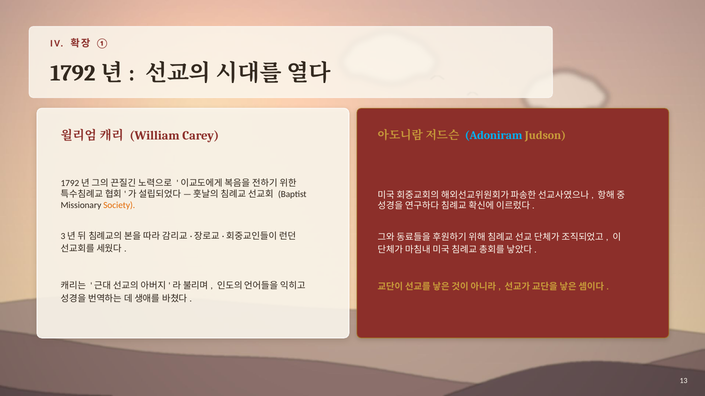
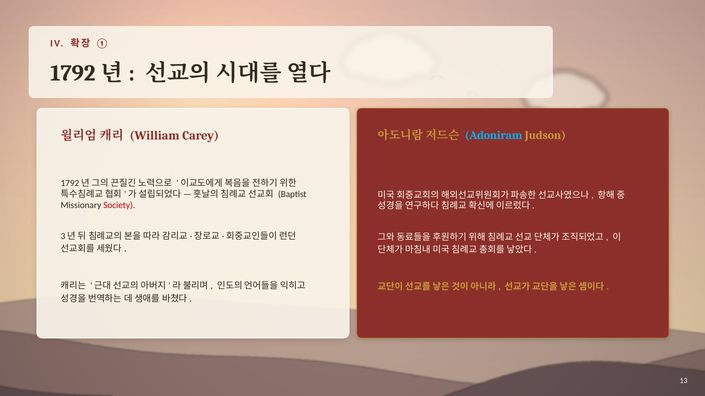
Society colour: orange -> red (119, 205)
